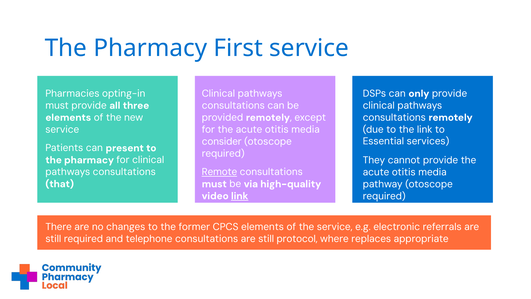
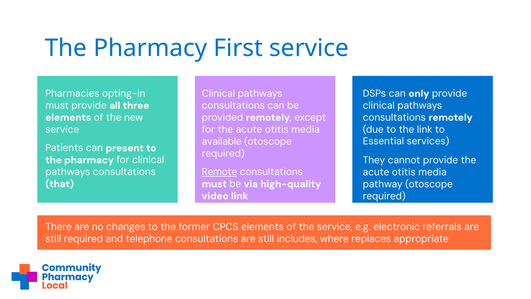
consider: consider -> available (222, 141)
link underline: present -> none (240, 196)
protocol: protocol -> includes (297, 239)
